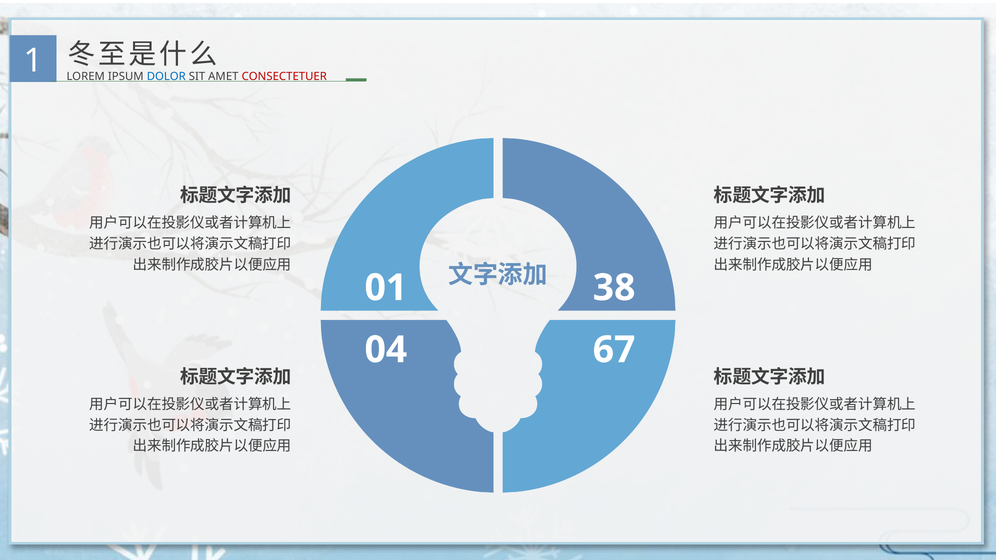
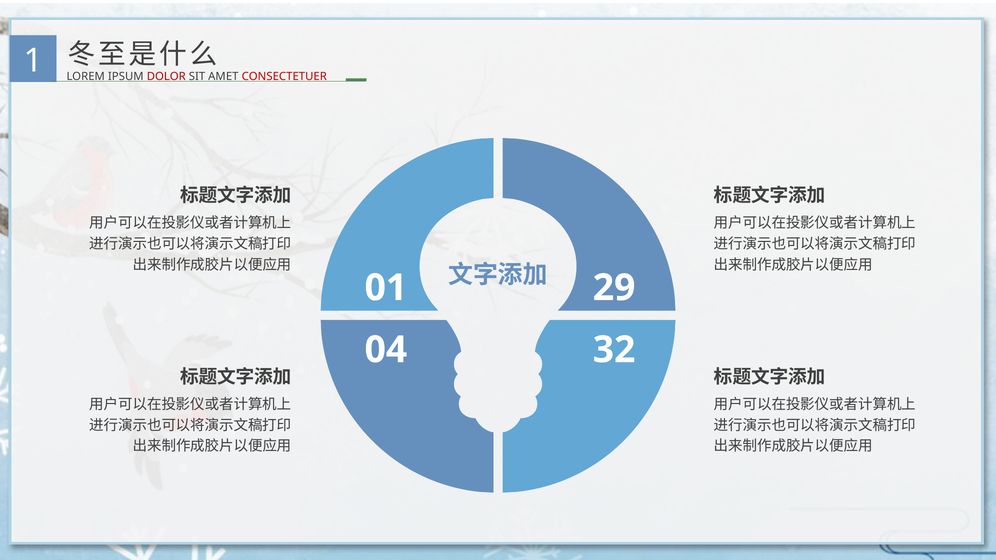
DOLOR colour: blue -> red (166, 77)
38: 38 -> 29 (614, 288)
67: 67 -> 32 (614, 350)
